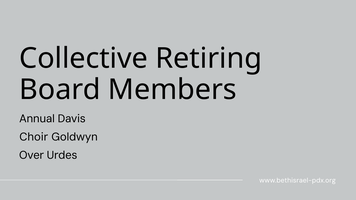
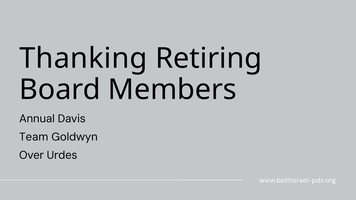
Collective: Collective -> Thanking (83, 59)
Choir: Choir -> Team (34, 137)
